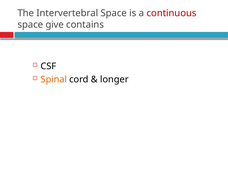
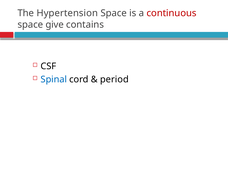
Intervertebral: Intervertebral -> Hypertension (67, 13)
Spinal colour: orange -> blue (54, 79)
longer: longer -> period (114, 79)
